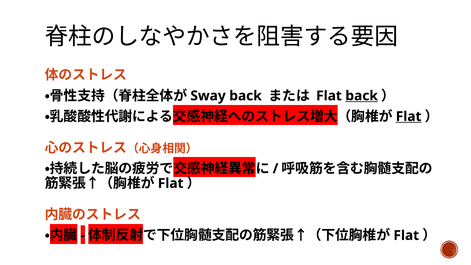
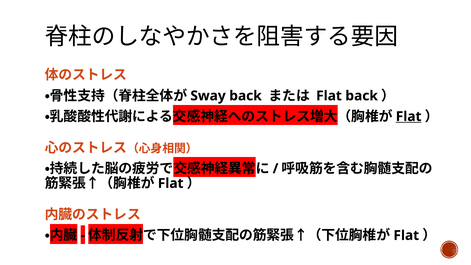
back underline: present -> none (362, 96)
